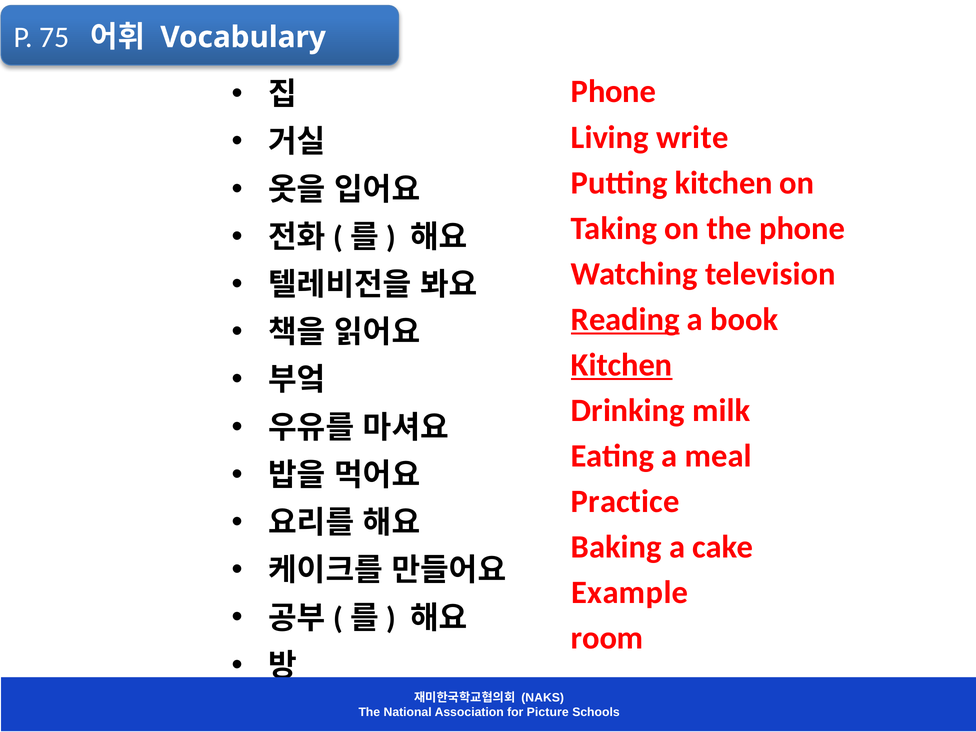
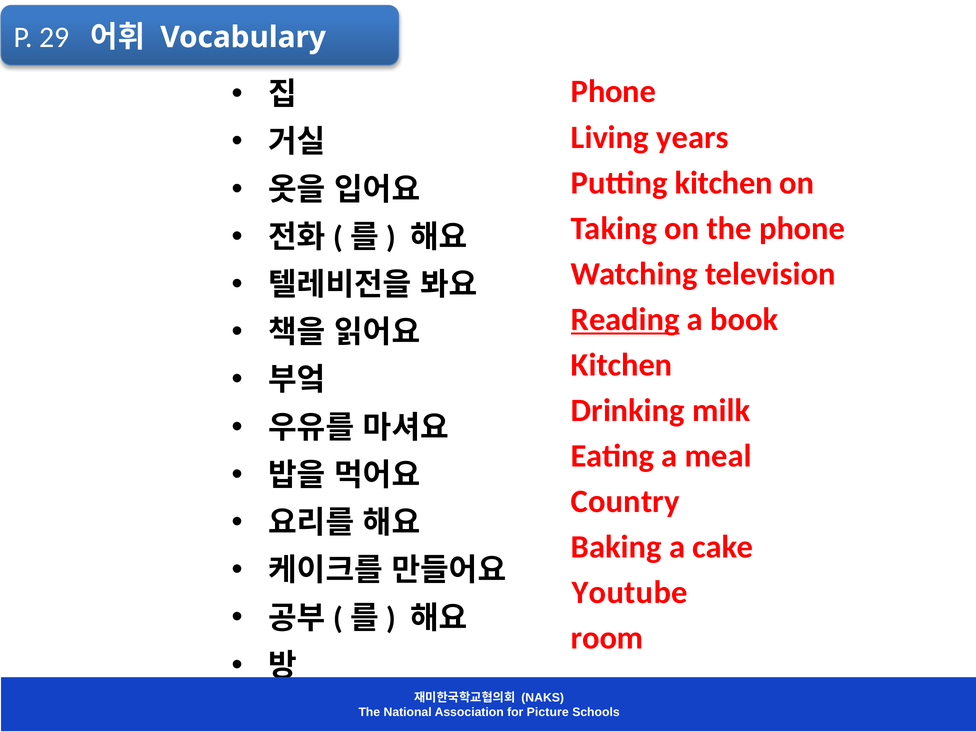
75: 75 -> 29 (54, 37)
write: write -> years (692, 137)
Kitchen underline: present -> none (622, 365)
Practice: Practice -> Country (625, 502)
Example: Example -> Youtube (630, 593)
